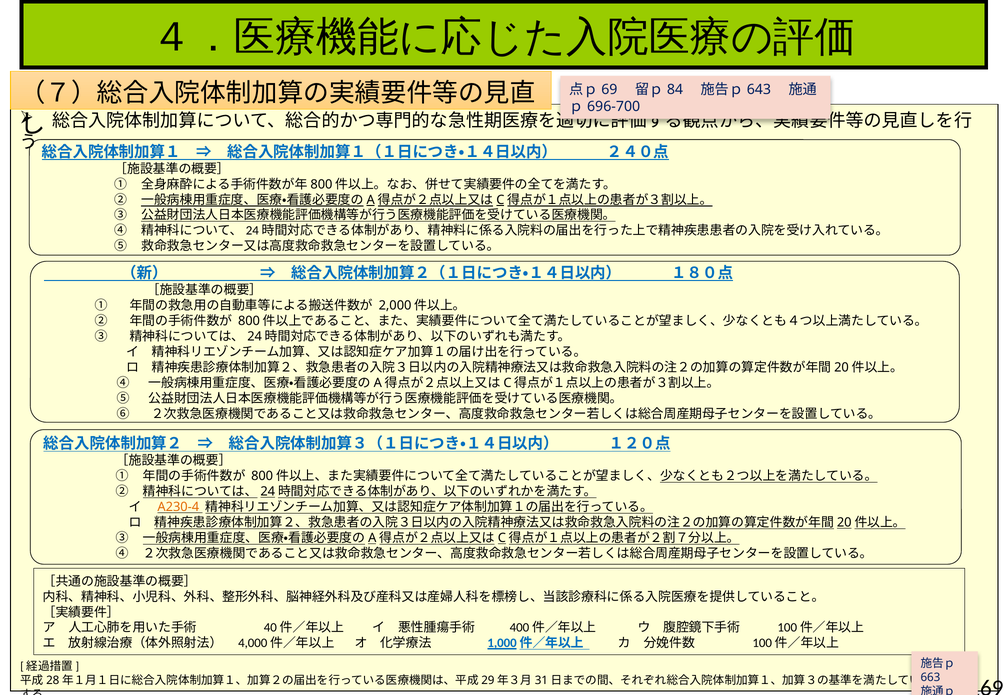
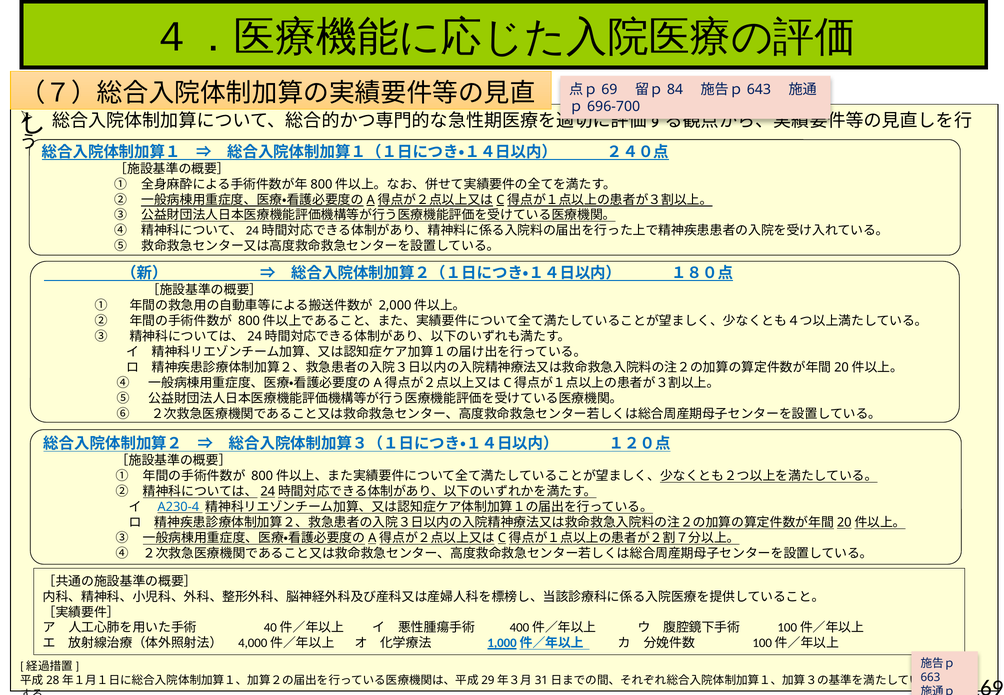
A230-4 colour: orange -> blue (178, 507)
